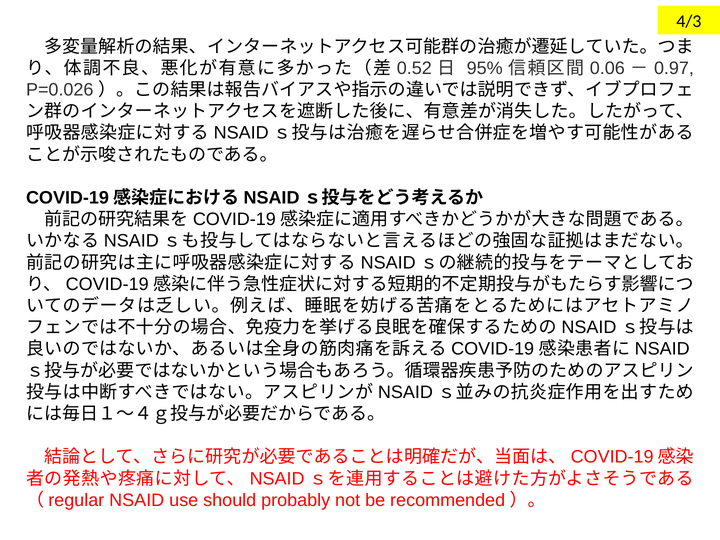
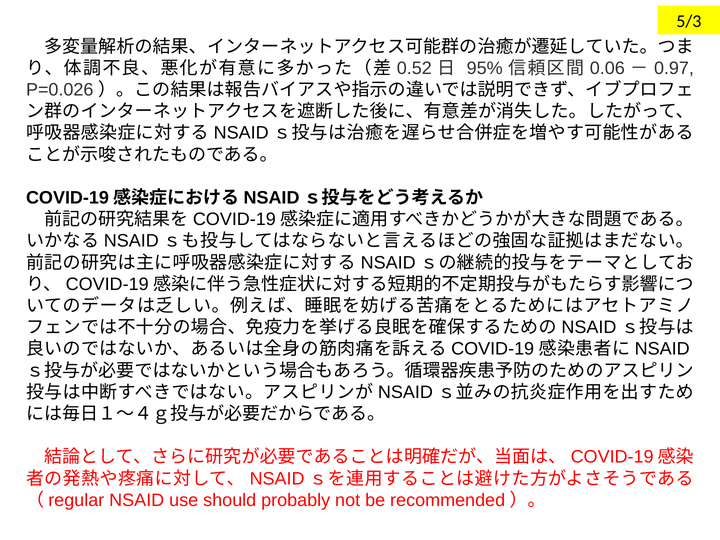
4/3: 4/3 -> 5/3 (689, 21)
